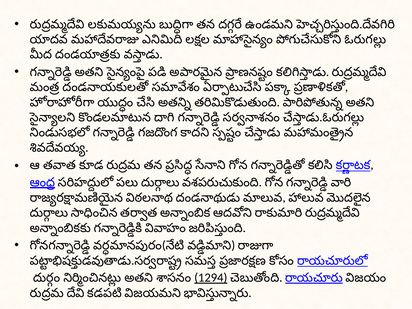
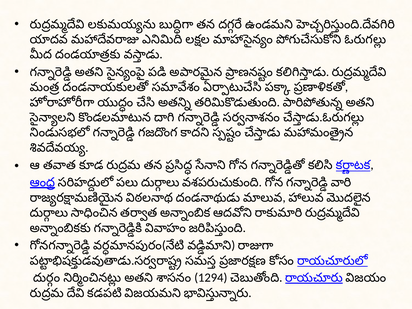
1294 underline: present -> none (211, 278)
